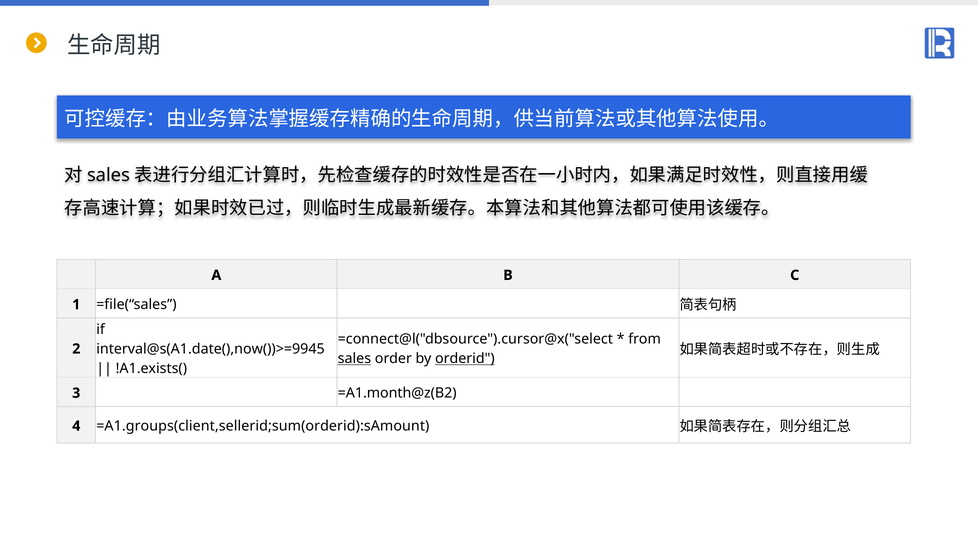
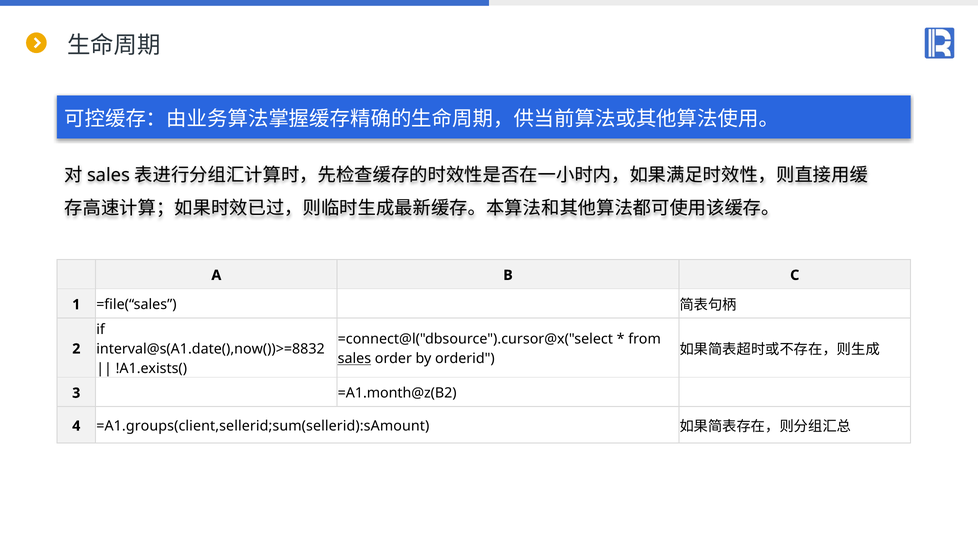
interval@s(A1.date(),now())>=9945: interval@s(A1.date(),now())>=9945 -> interval@s(A1.date(),now())>=8832 (210, 348)
orderid underline: present -> none (465, 358)
=A1.groups(client,sellerid;sum(orderid):sAmount: =A1.groups(client,sellerid;sum(orderid):sAmount -> =A1.groups(client,sellerid;sum(sellerid):sAmount (263, 425)
